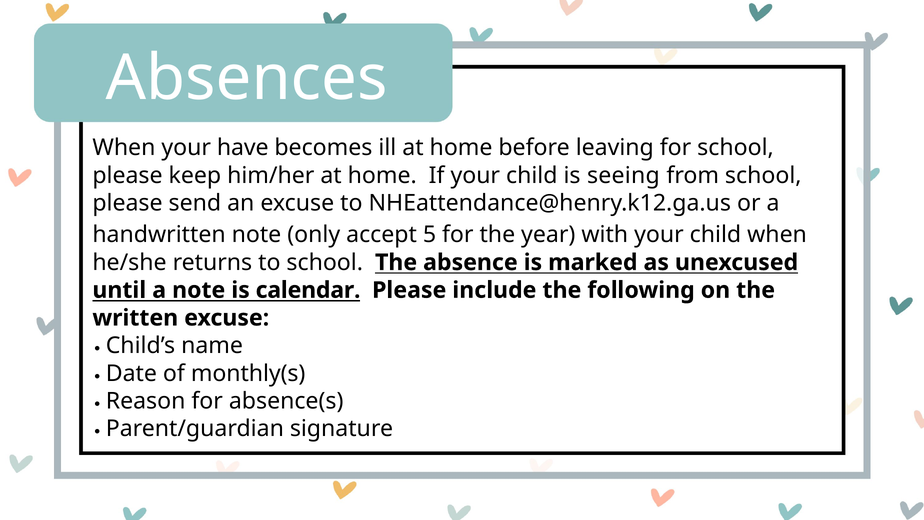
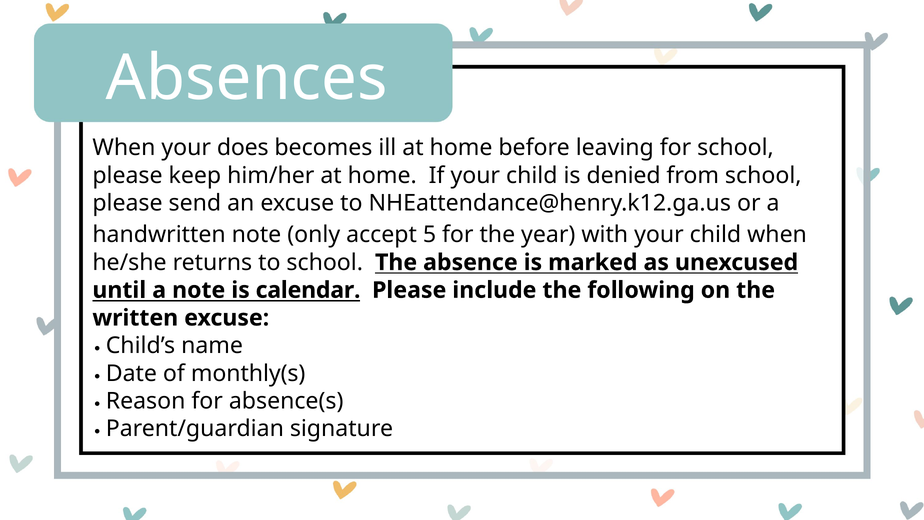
have: have -> does (243, 148)
seeing: seeing -> denied (624, 175)
